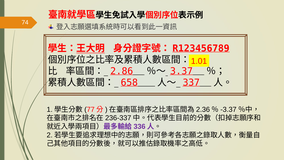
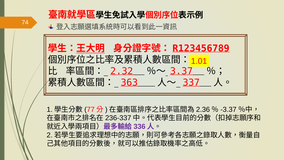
2.86: 2.86 -> 2.32 (122, 71)
658: 658 -> 363 (129, 82)
